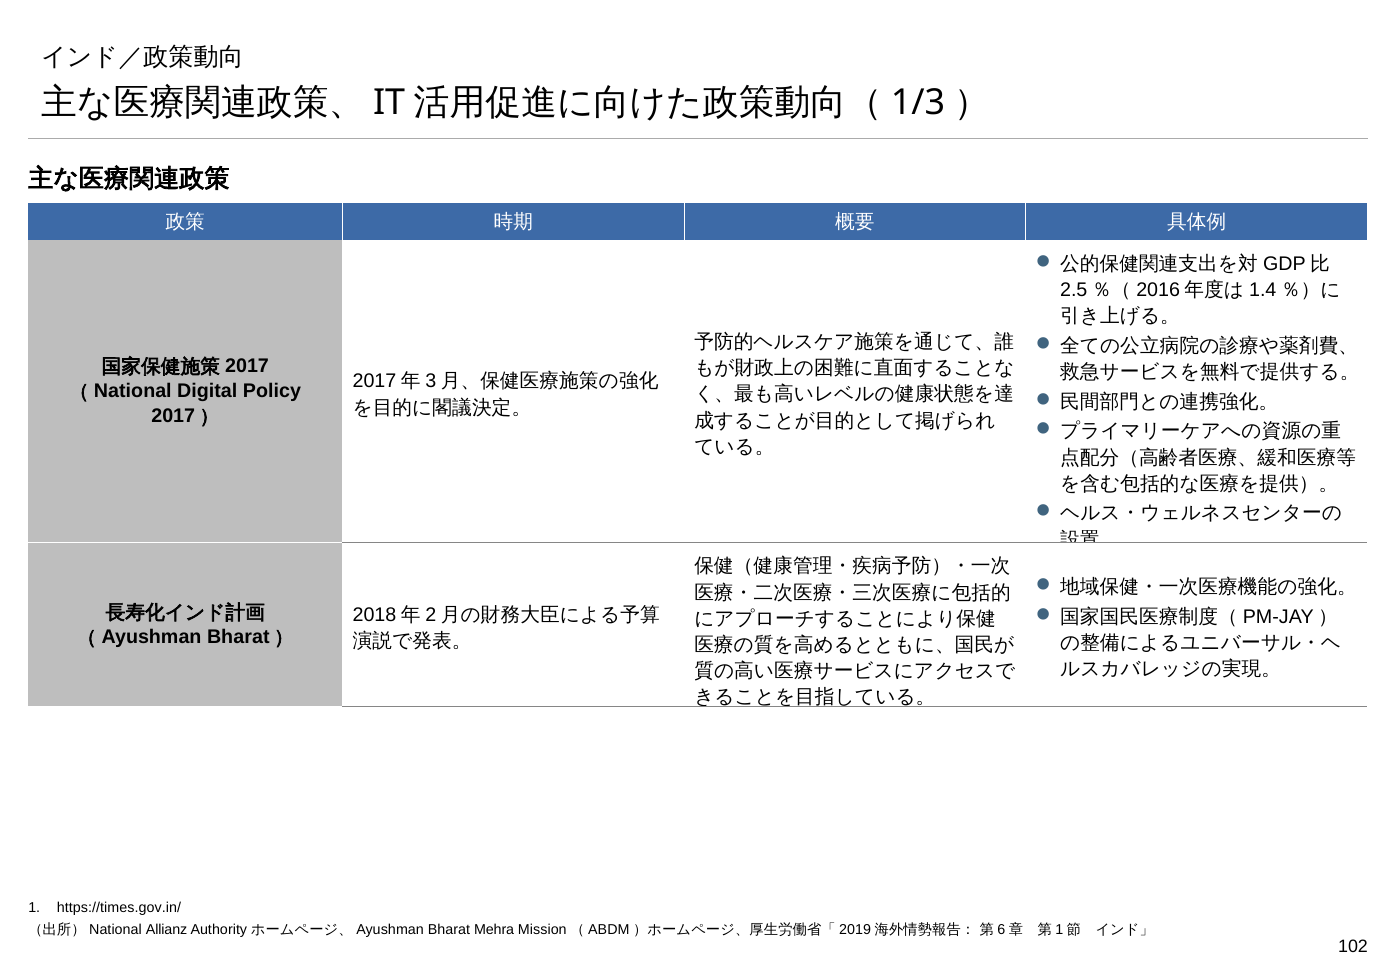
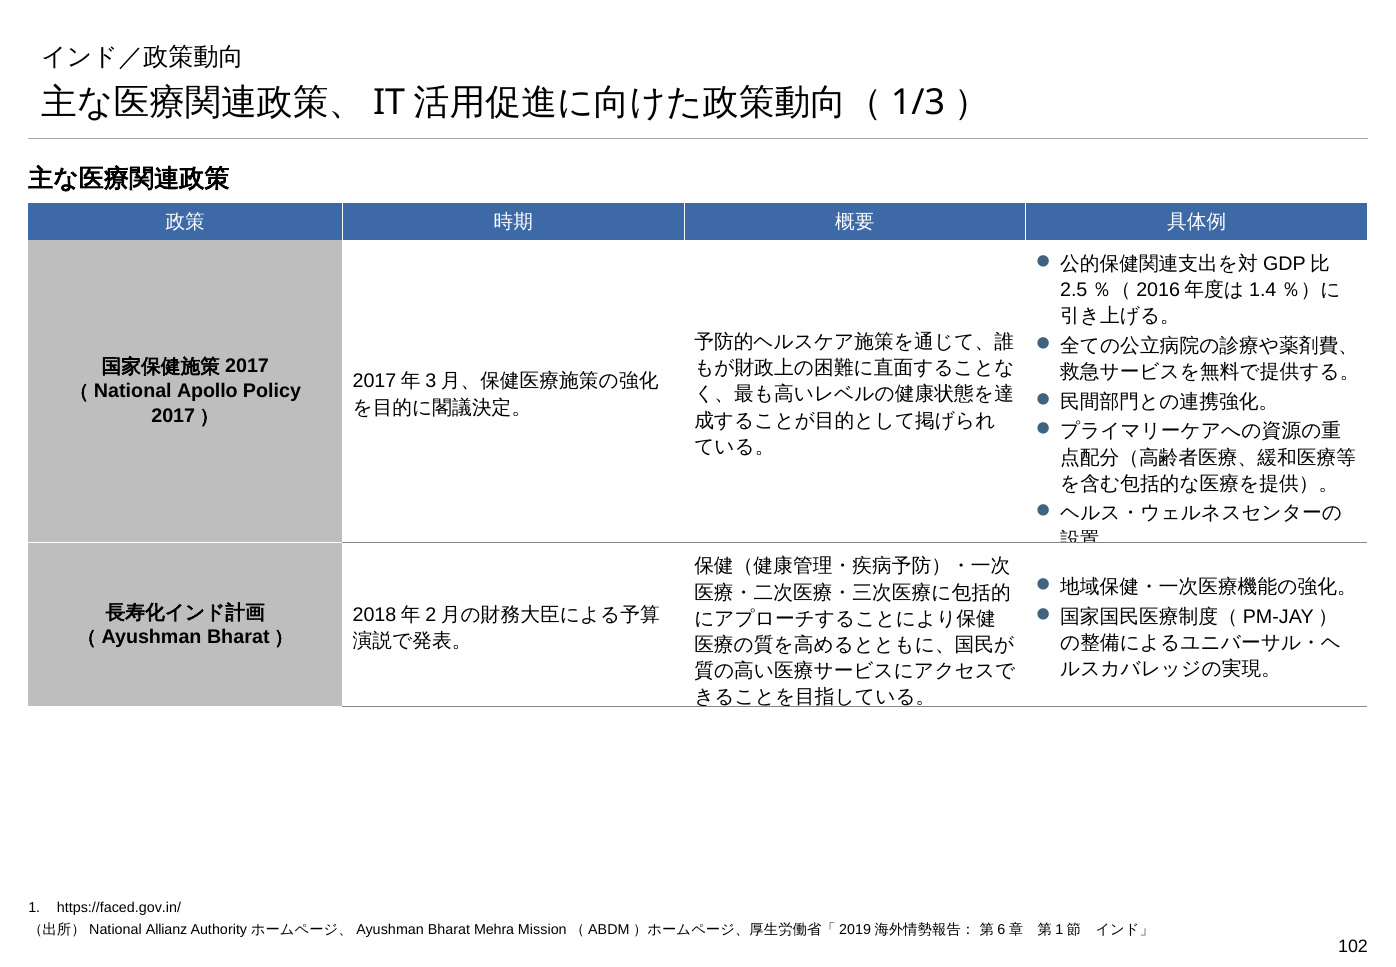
Digital: Digital -> Apollo (207, 391)
https://times.gov.in/: https://times.gov.in/ -> https://faced.gov.in/ (119, 907)
